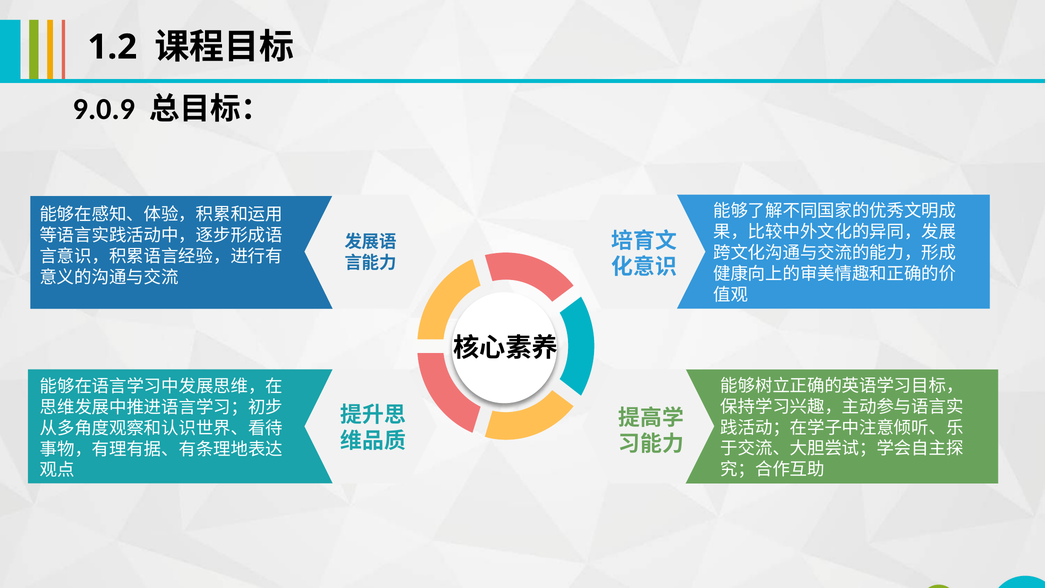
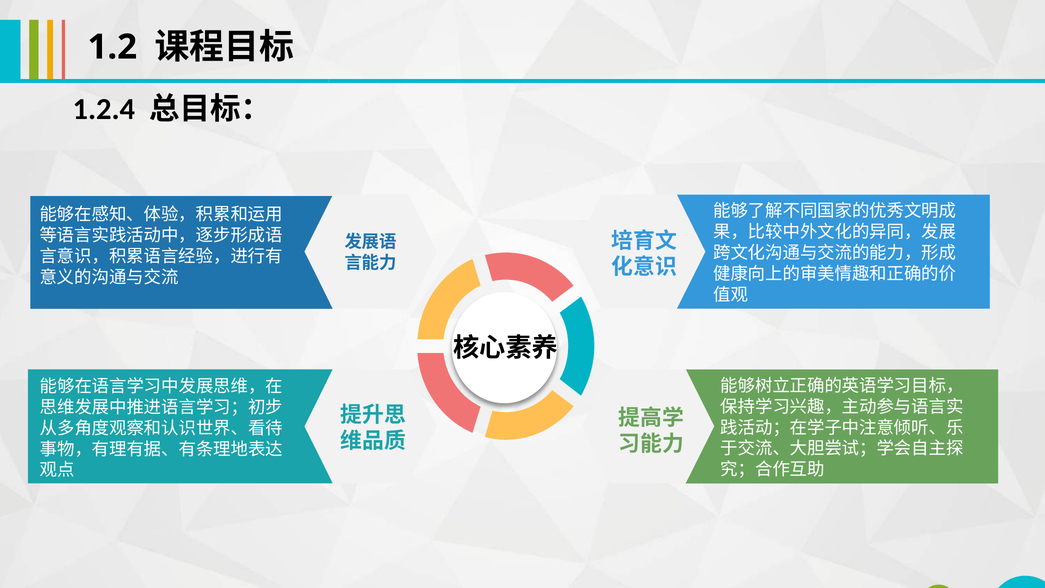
9.0.9: 9.0.9 -> 1.2.4 (104, 109)
